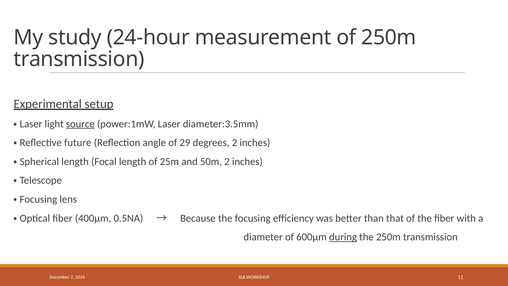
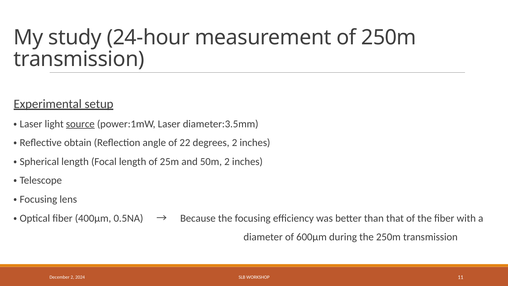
future: future -> obtain (78, 143)
29: 29 -> 22 (185, 143)
during underline: present -> none (343, 237)
